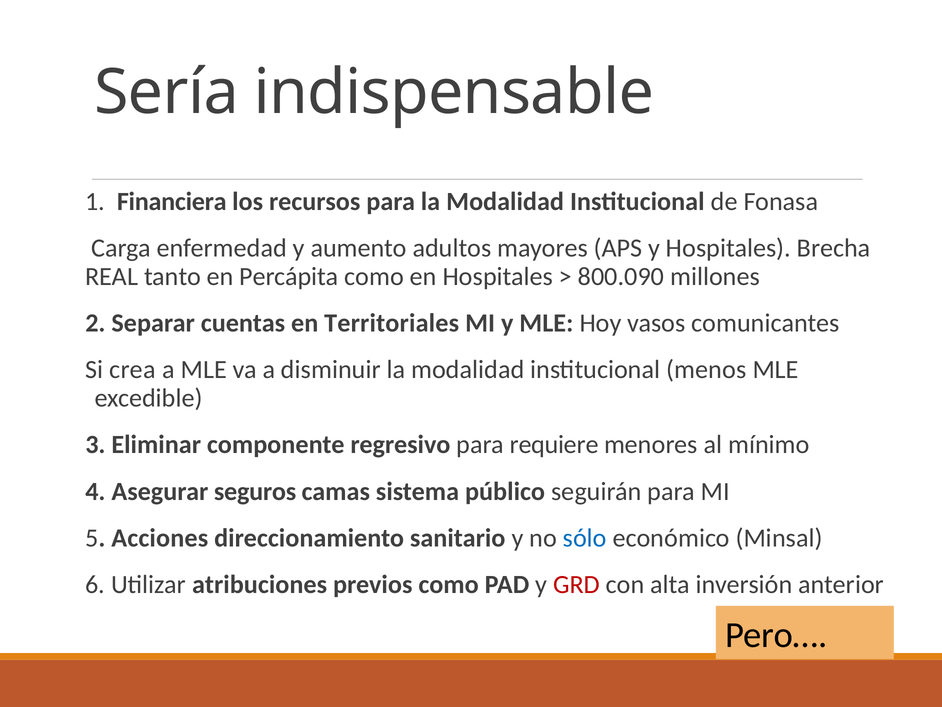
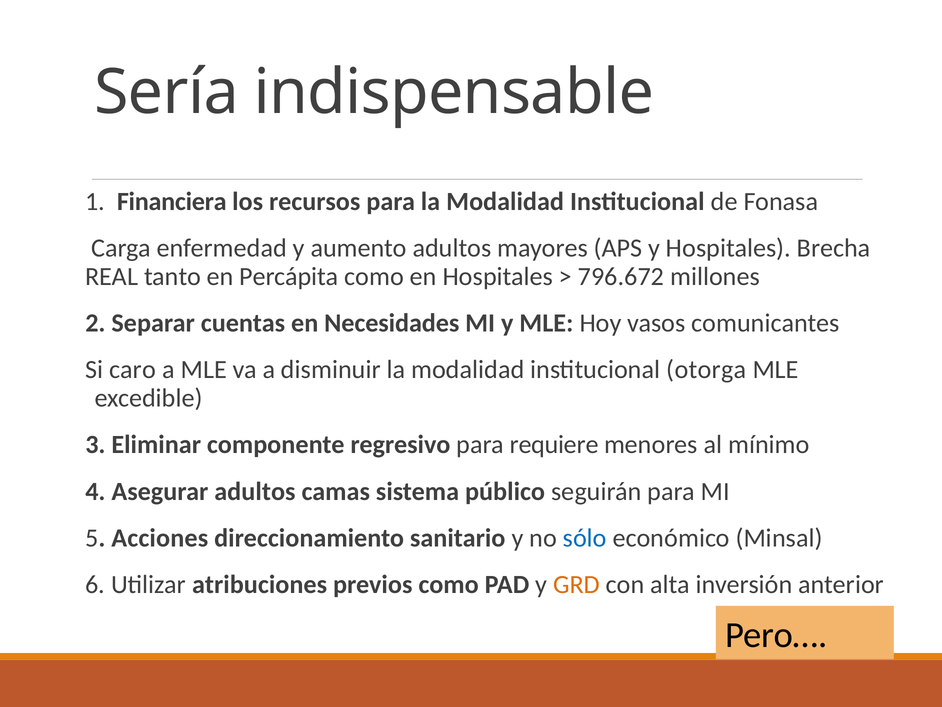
800.090: 800.090 -> 796.672 (621, 276)
Territoriales: Territoriales -> Necesidades (392, 323)
crea: crea -> caro (133, 369)
menos: menos -> otorga (706, 369)
Asegurar seguros: seguros -> adultos (255, 491)
GRD colour: red -> orange (577, 584)
